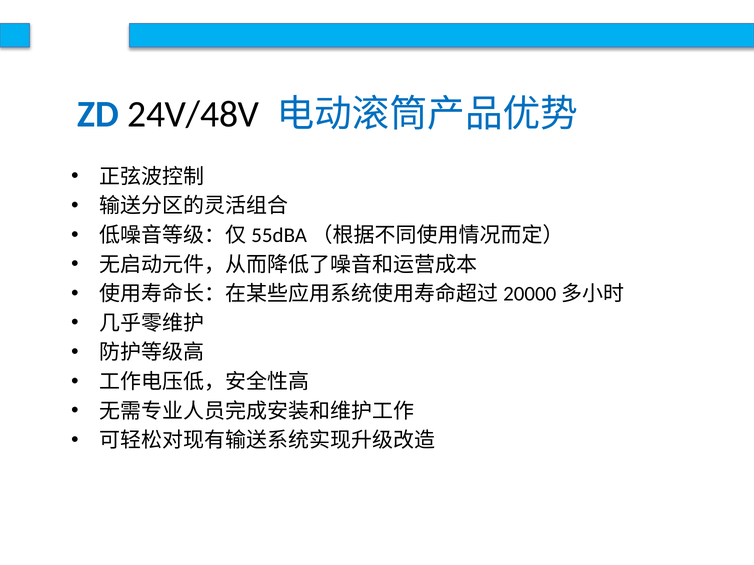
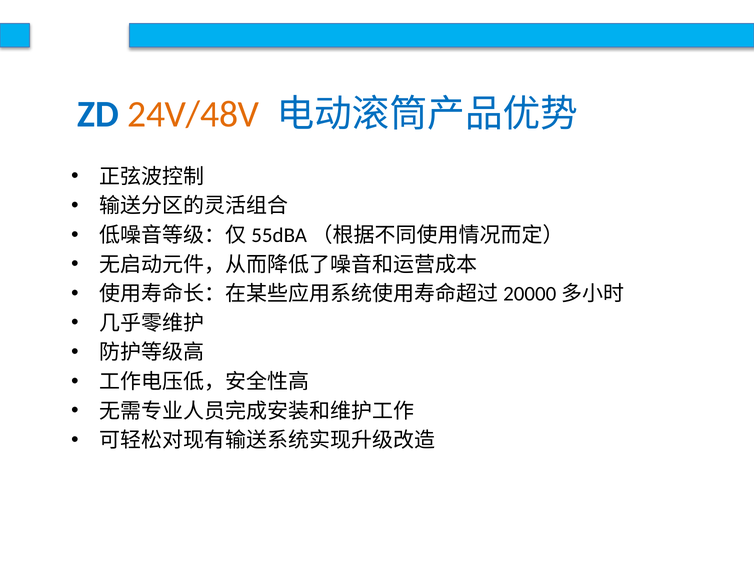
24V/48V colour: black -> orange (193, 115)
